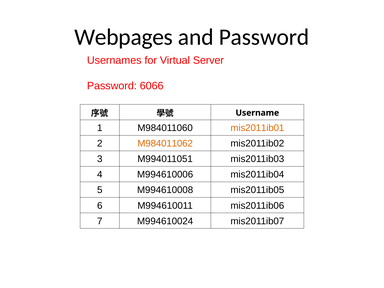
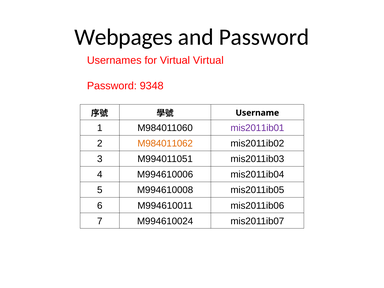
Virtual Server: Server -> Virtual (208, 60)
6066: 6066 -> 9348 (152, 86)
mis2011ib01 colour: orange -> purple (257, 128)
